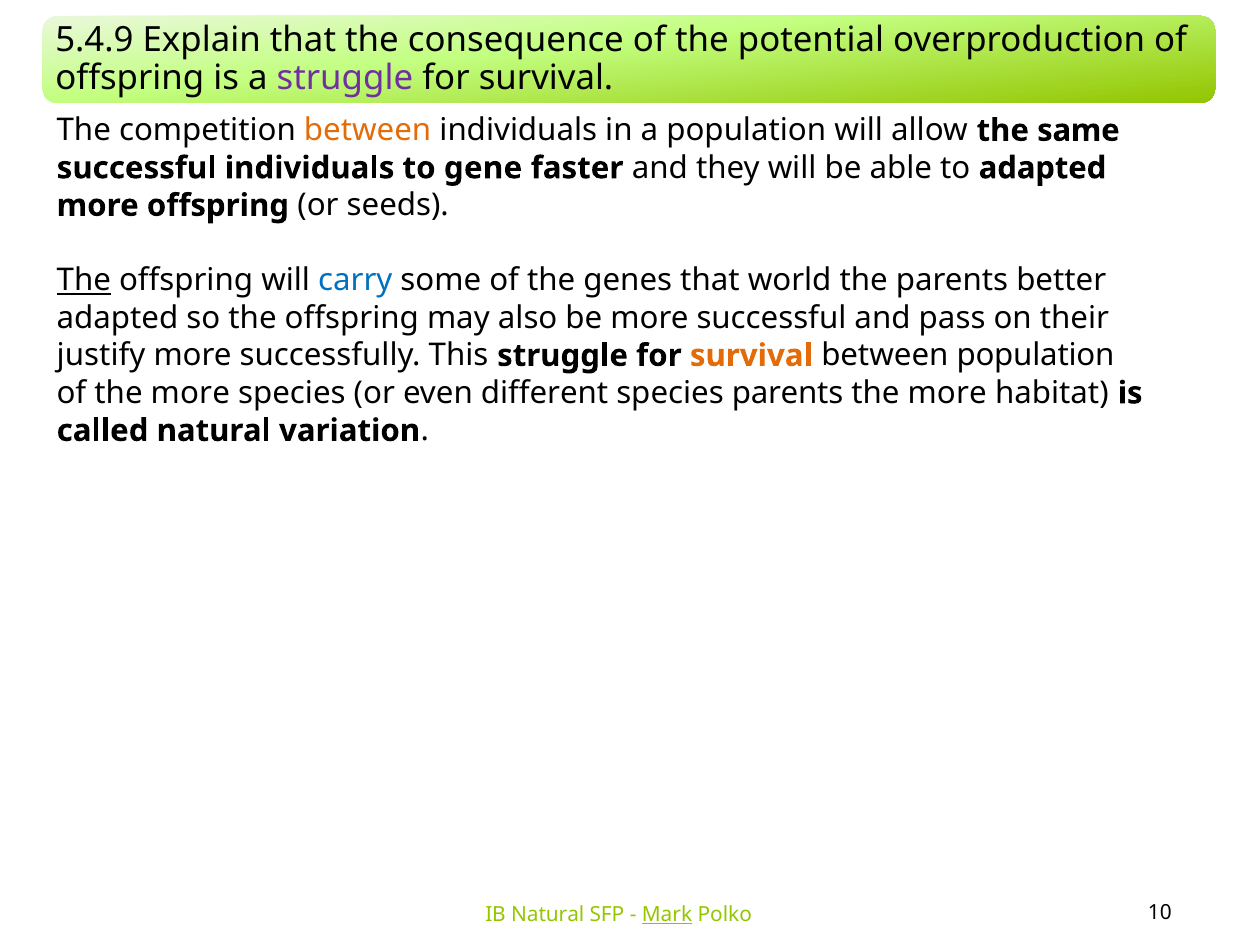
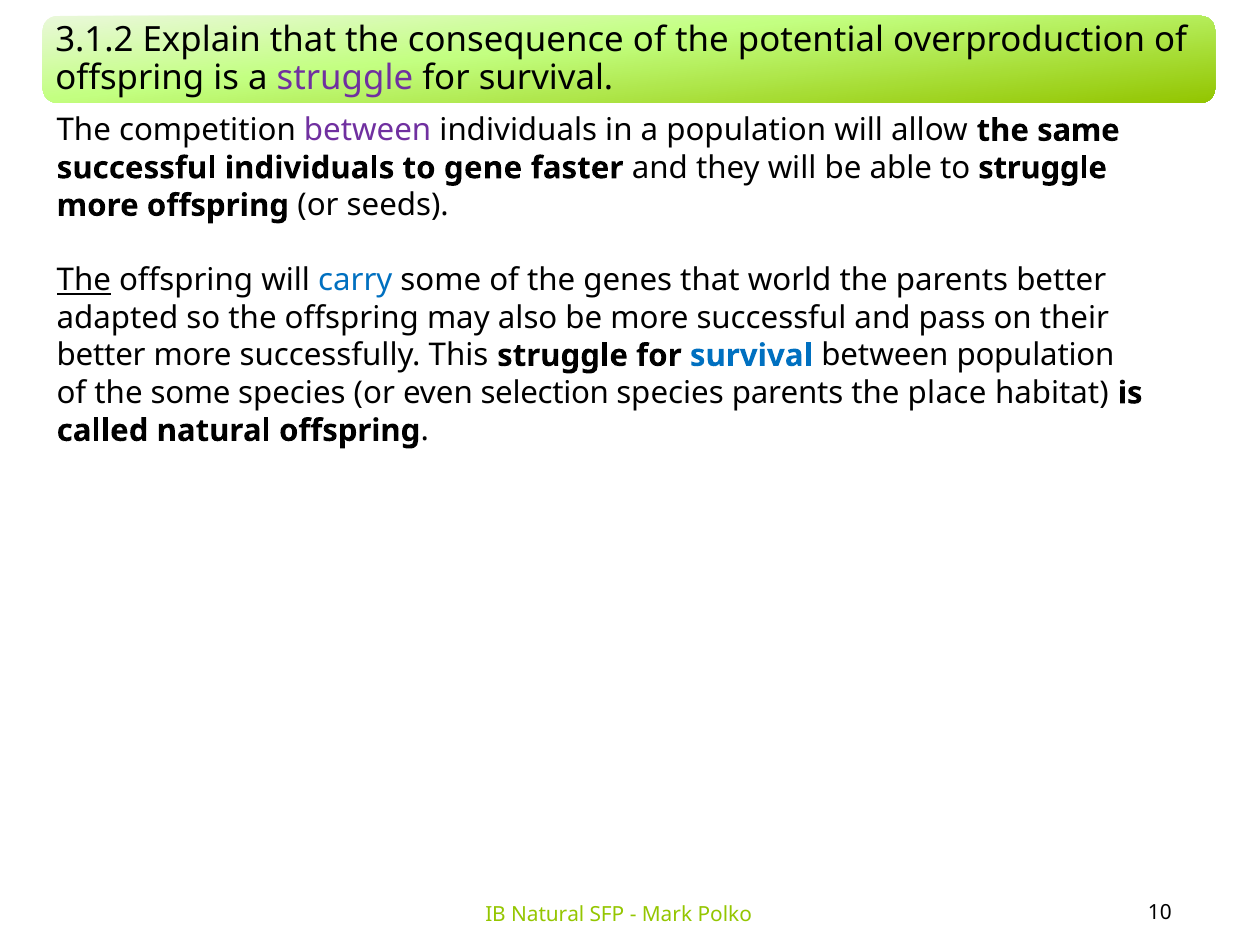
5.4.9: 5.4.9 -> 3.1.2 (94, 40)
between colour: orange -> purple (368, 131)
to adapted: adapted -> struggle (1043, 168)
justify: justify -> better (101, 356)
survival colour: orange -> blue (751, 356)
of the more: more -> some (191, 393)
different: different -> selection (545, 393)
more: more -> place (947, 393)
natural variation: variation -> offspring (350, 431)
Mark underline: present -> none (667, 915)
